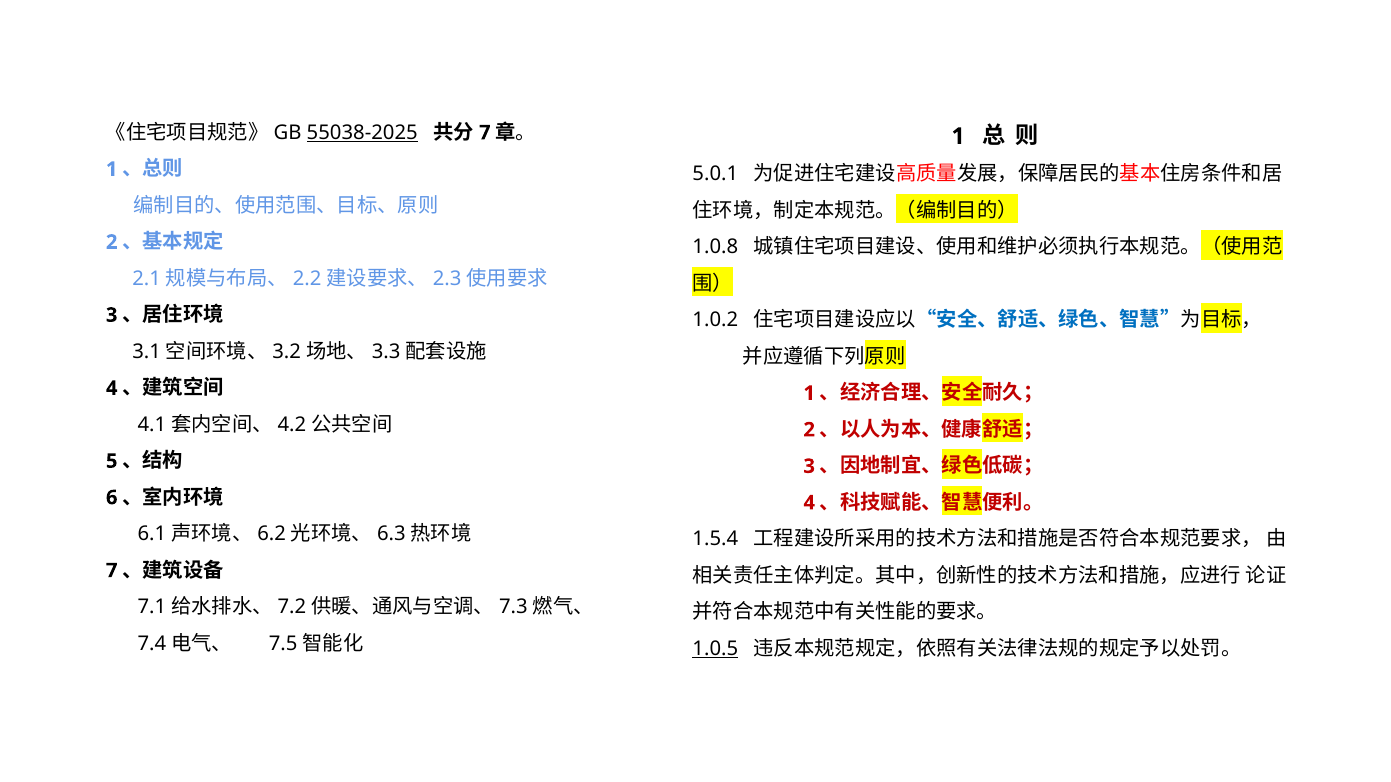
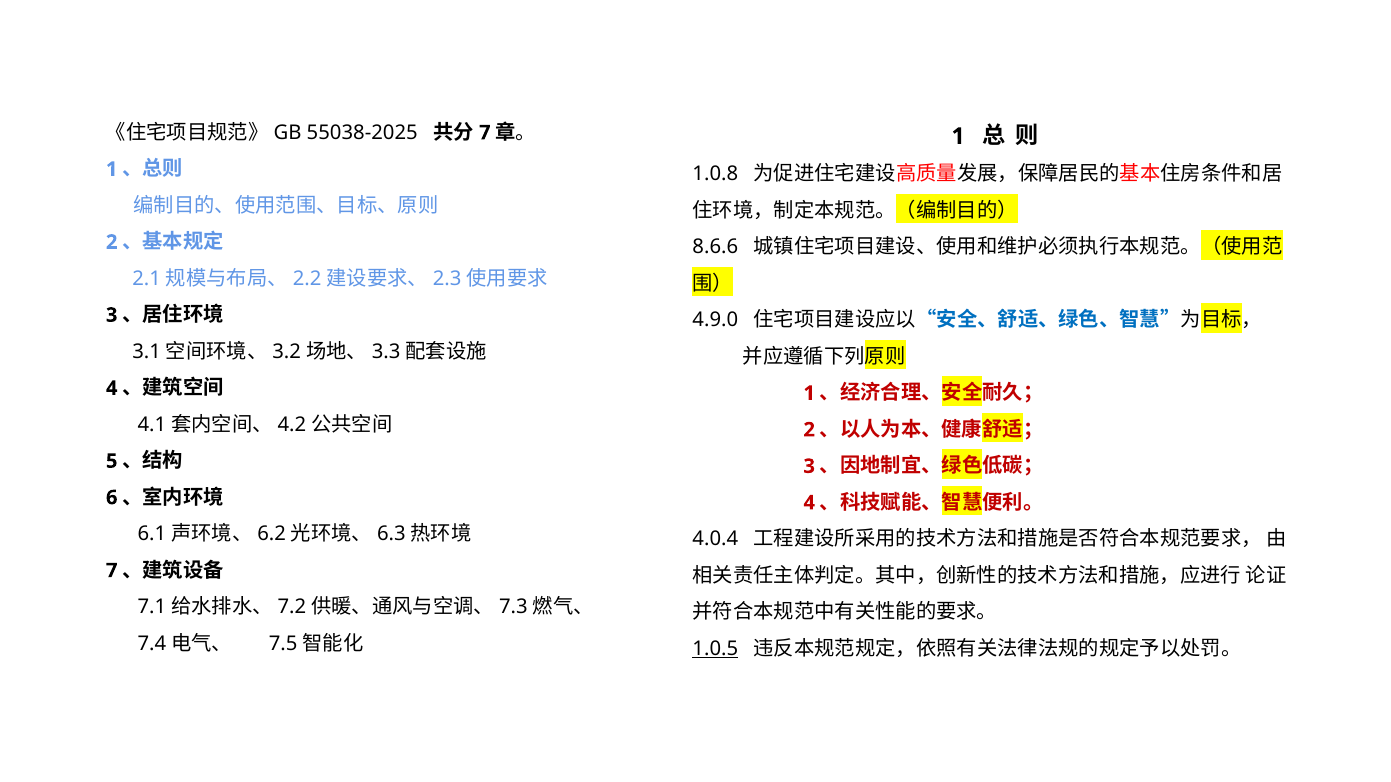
55038-2025 underline: present -> none (362, 133)
5.0.1: 5.0.1 -> 1.0.8 (715, 174)
1.0.8: 1.0.8 -> 8.6.6 (715, 247)
1.0.2: 1.0.2 -> 4.9.0 (715, 320)
1.5.4: 1.5.4 -> 4.0.4 (715, 540)
